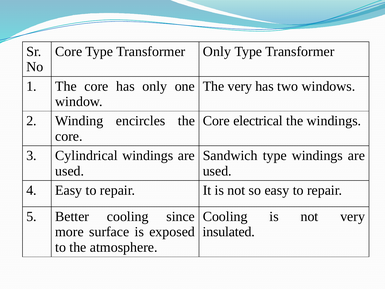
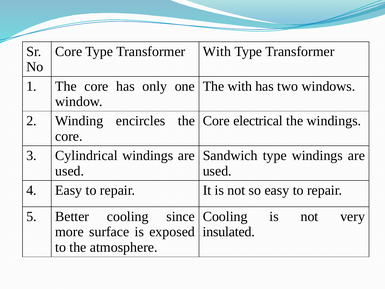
Transformer Only: Only -> With (217, 51)
The very: very -> with (240, 86)
